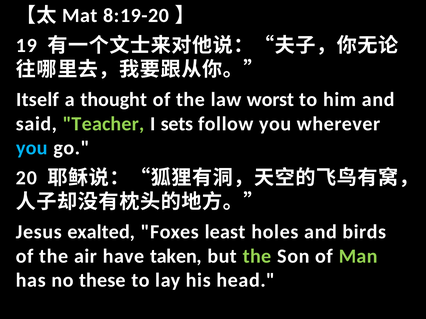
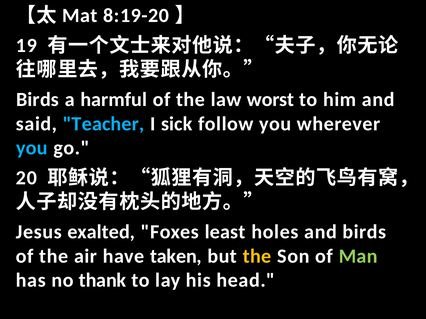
Itself: Itself -> Birds (38, 100)
thought: thought -> harmful (114, 100)
Teacher colour: light green -> light blue (103, 124)
sets: sets -> sick (177, 124)
the colour: light green -> yellow (257, 256)
these: these -> thank (103, 281)
